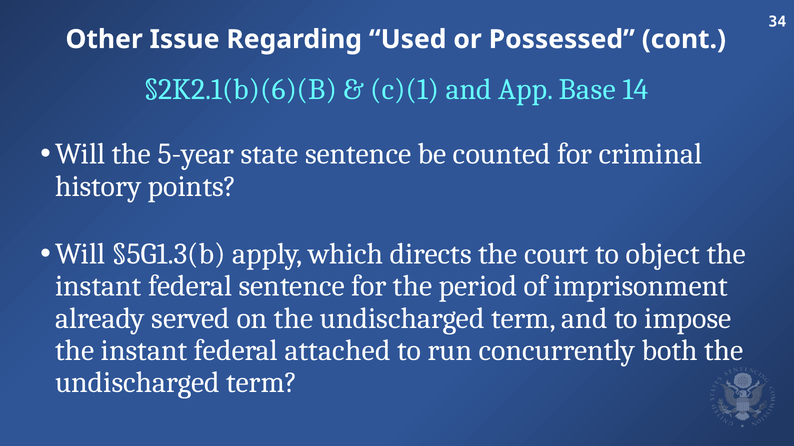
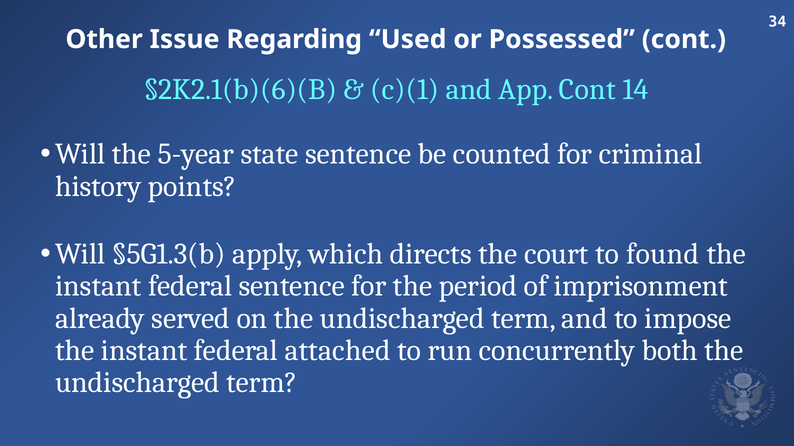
App Base: Base -> Cont (587, 89)
object: object -> found (663, 254)
